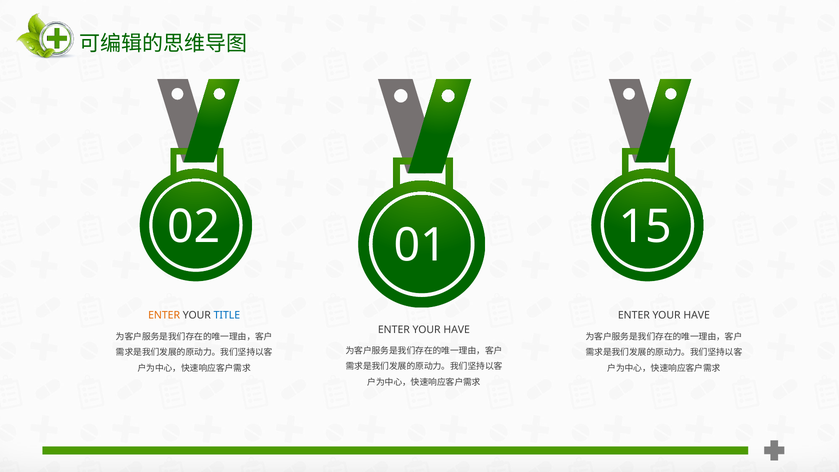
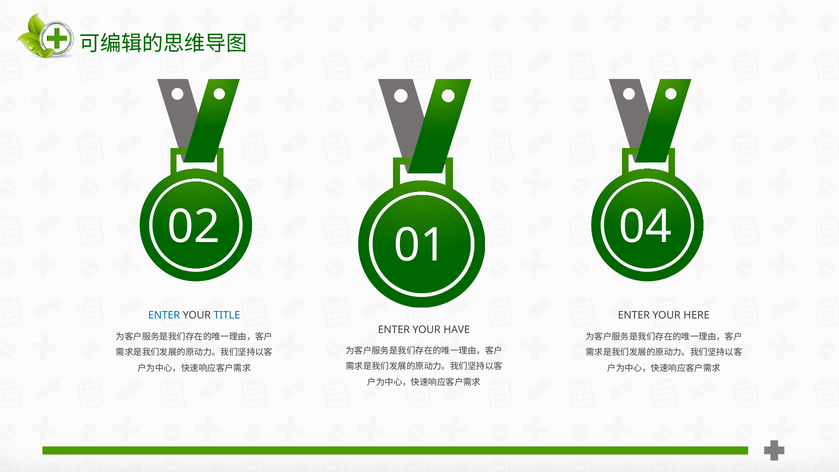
15: 15 -> 04 (645, 227)
ENTER colour: orange -> blue (164, 315)
HAVE: HAVE -> HERE (697, 315)
